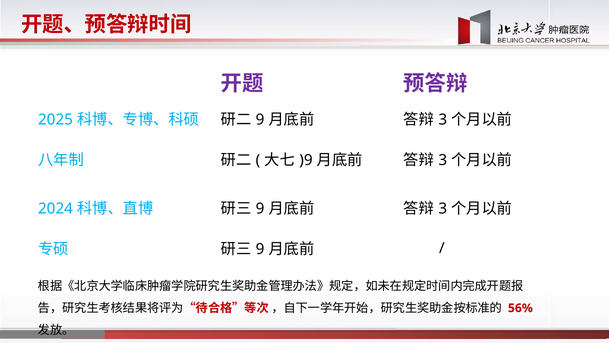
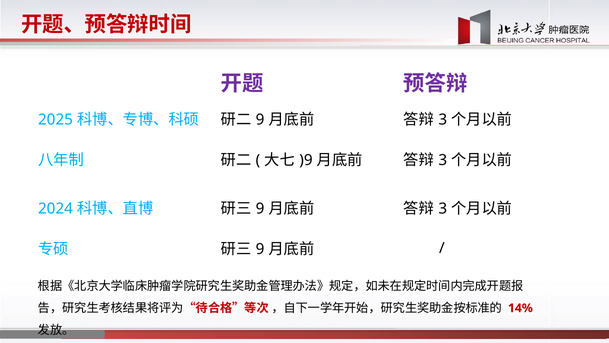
56%: 56% -> 14% (520, 308)
